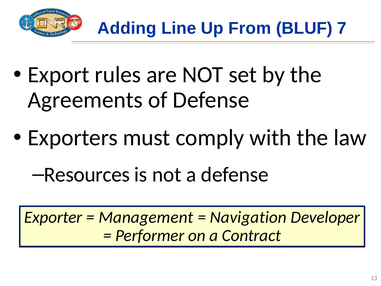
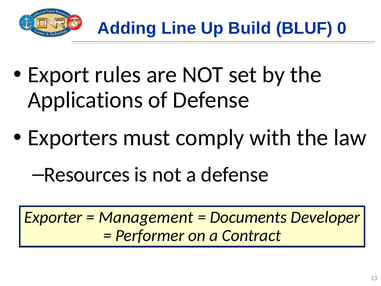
From: From -> Build (250, 28)
7: 7 -> 0 (342, 28)
Agreements: Agreements -> Applications (85, 100)
Navigation: Navigation -> Documents (248, 217)
